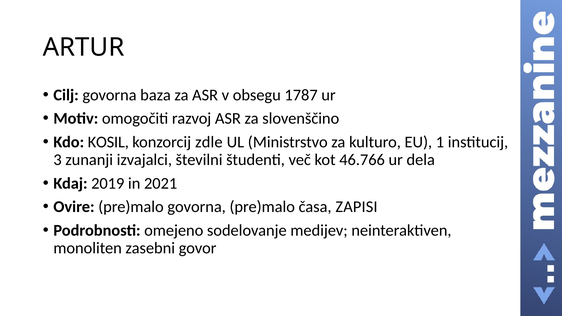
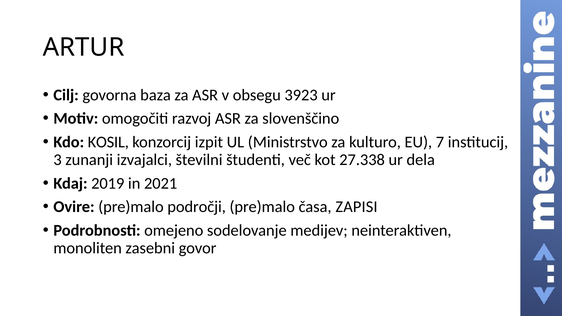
1787: 1787 -> 3923 (301, 95)
zdle: zdle -> izpit (209, 142)
1: 1 -> 7 (440, 142)
46.766: 46.766 -> 27.338 (362, 160)
pre)malo govorna: govorna -> področji (197, 207)
